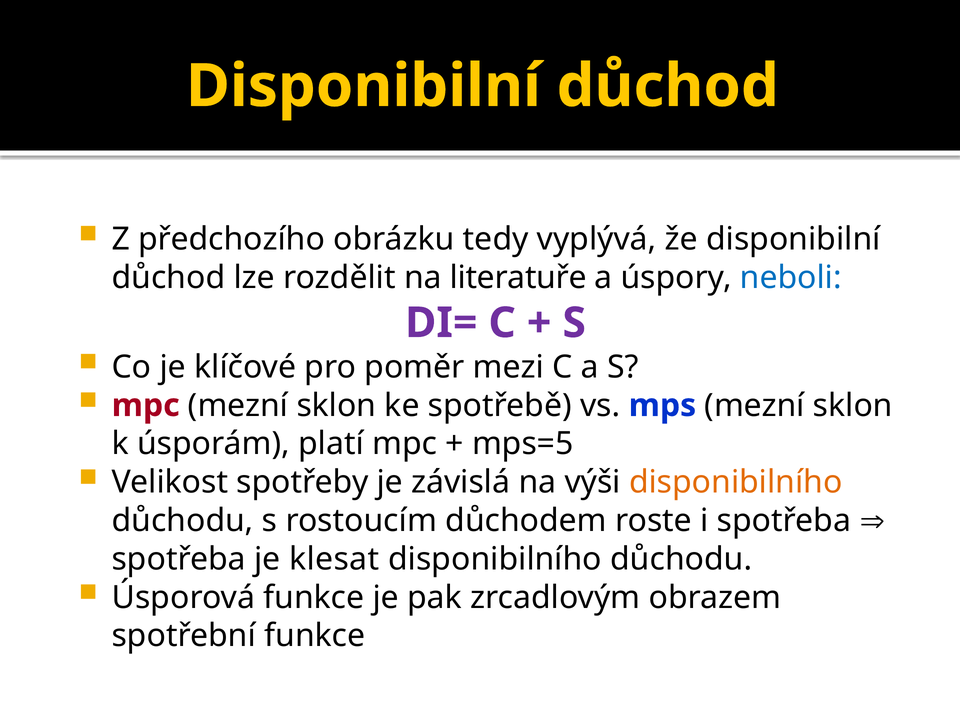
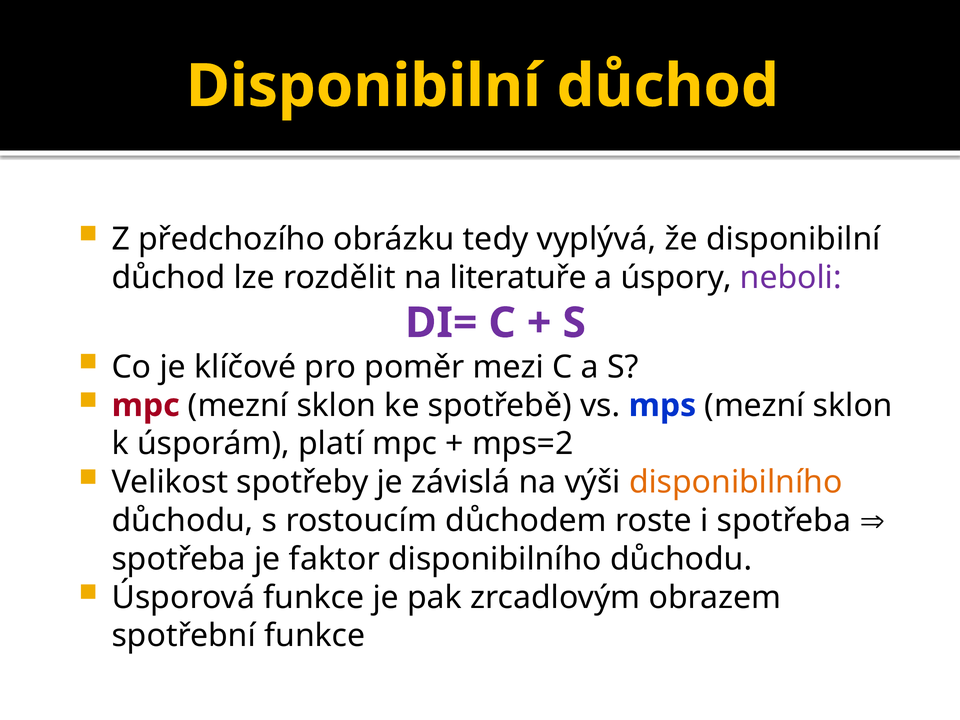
neboli colour: blue -> purple (791, 277)
mps=5: mps=5 -> mps=2 (523, 444)
klesat: klesat -> faktor (334, 559)
